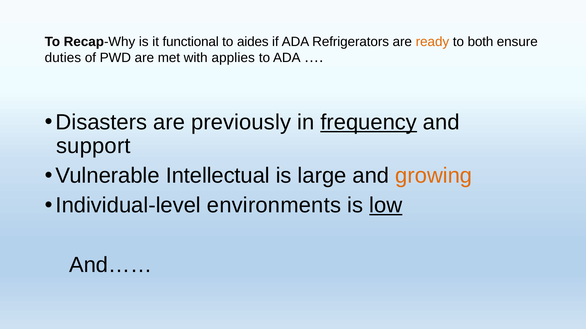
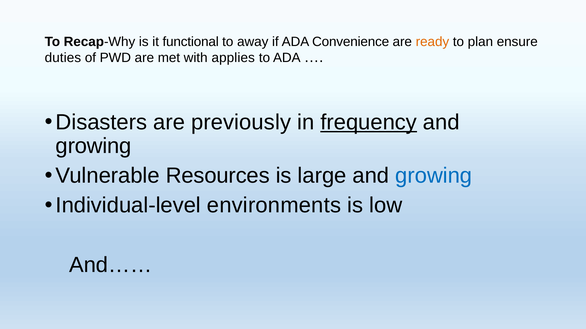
aides: aides -> away (253, 42)
Refrigerators: Refrigerators -> Convenience (351, 42)
both: both -> plan (480, 42)
support: support -> growing (94, 146)
Intellectual: Intellectual -> Resources (218, 176)
growing colour: orange -> blue (434, 176)
low underline: present -> none (386, 206)
